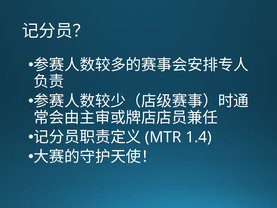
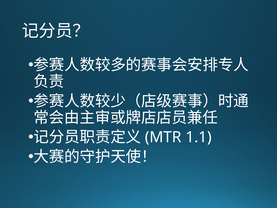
1.4: 1.4 -> 1.1 (199, 137)
